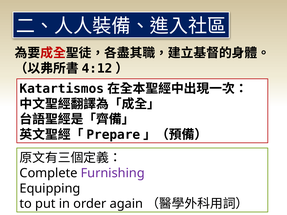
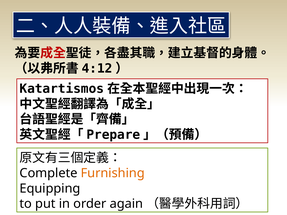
Furnishing colour: purple -> orange (113, 173)
